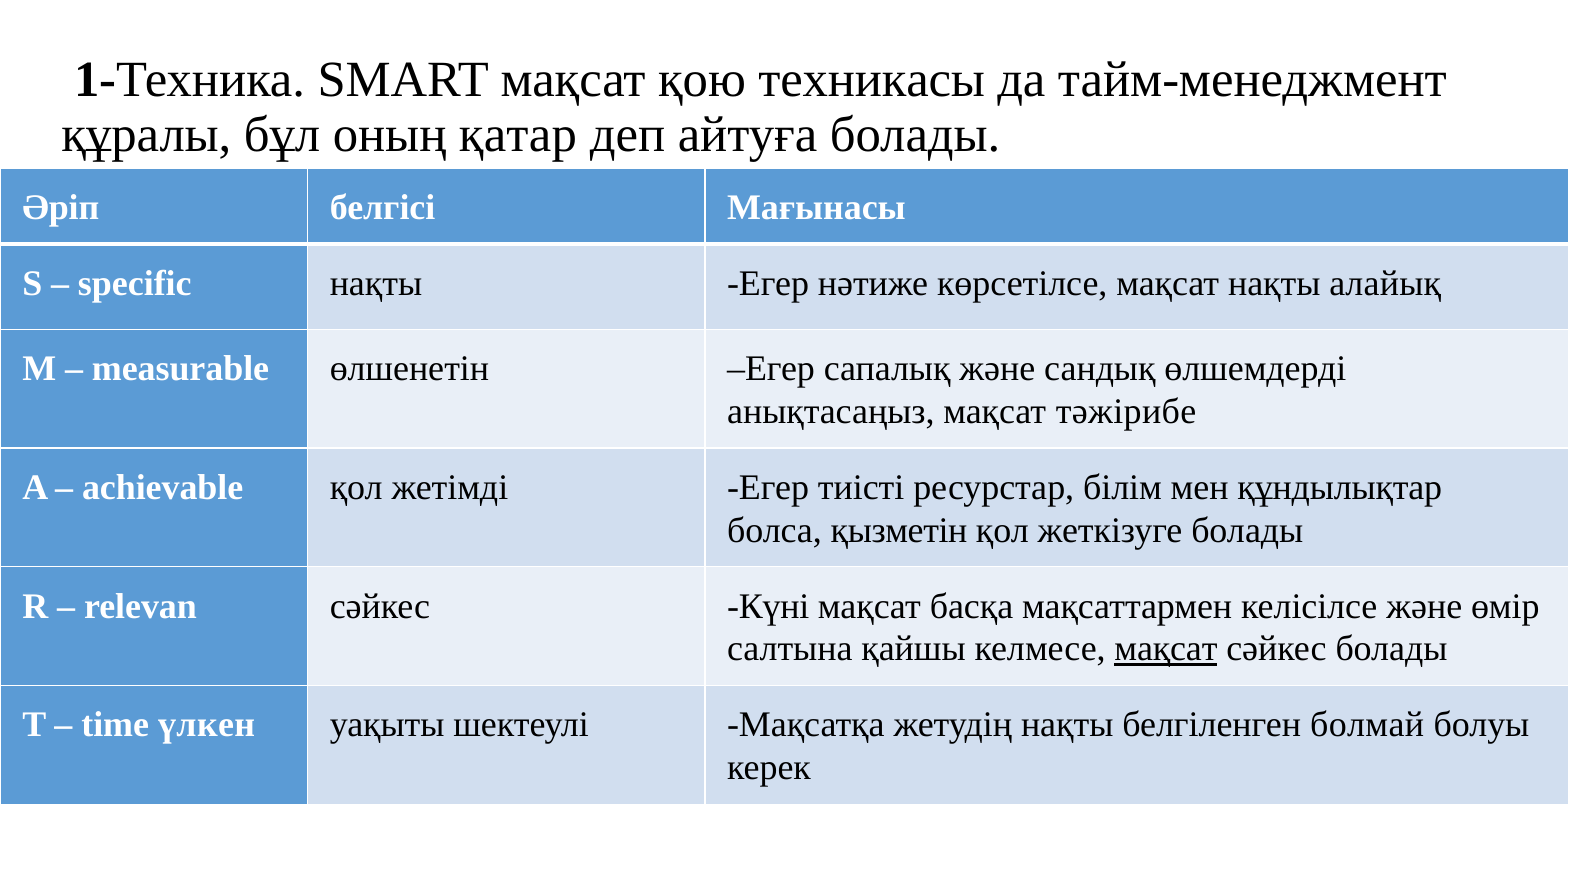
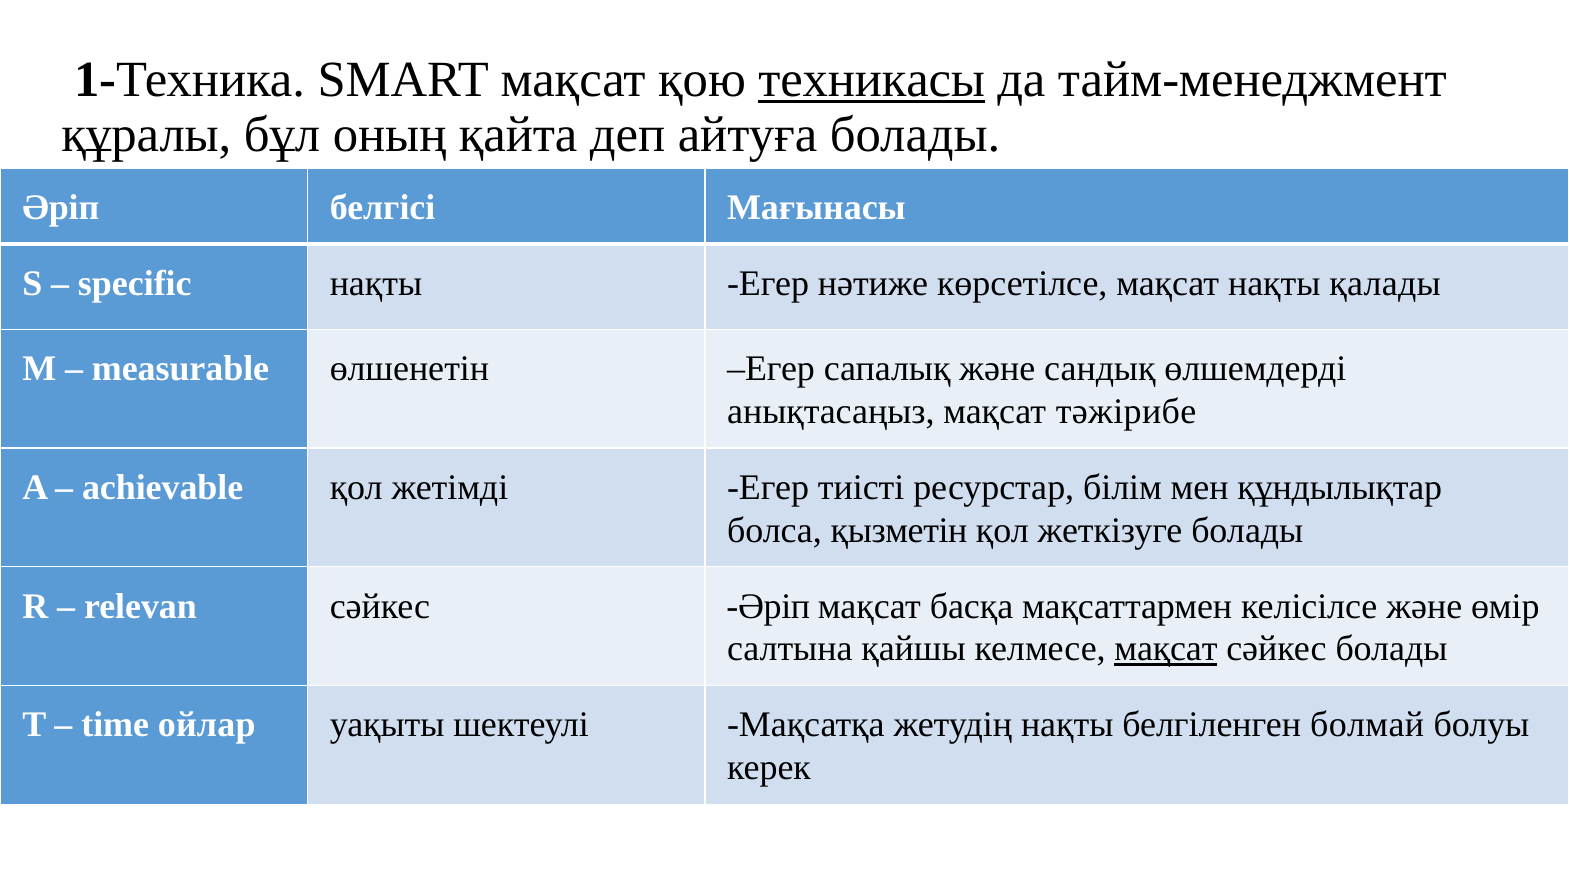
техникасы underline: none -> present (872, 80)
қатар: қатар -> қайта (518, 135)
алайық: алайық -> қалады (1385, 284)
сәйкес Күні: Күні -> Әріп (768, 606)
үлкен: үлкен -> ойлар (207, 725)
